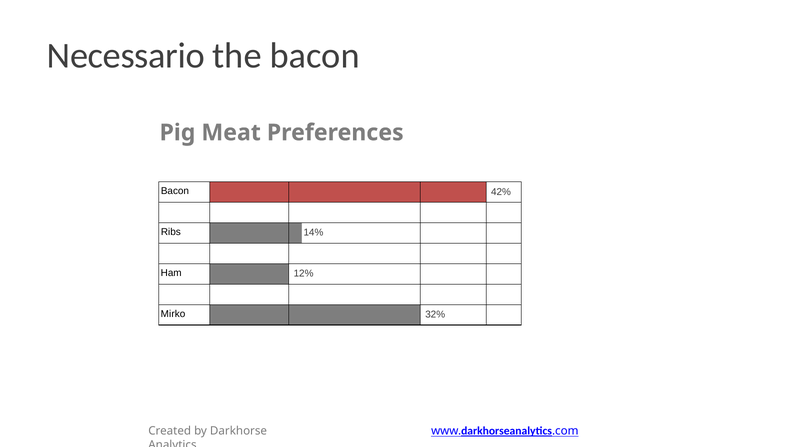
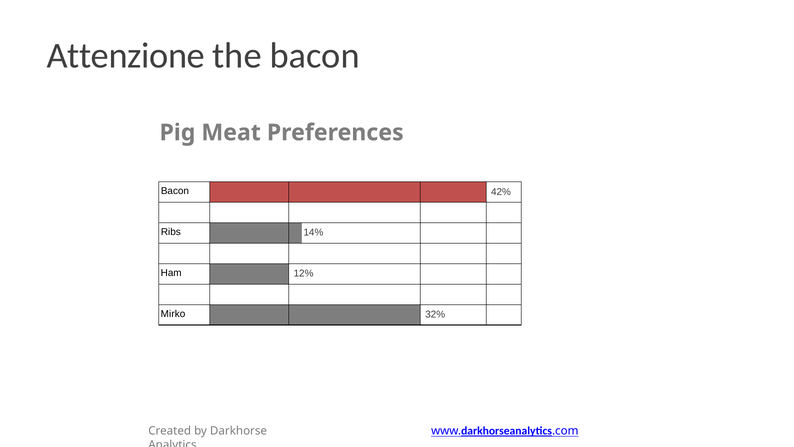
Necessario: Necessario -> Attenzione (126, 56)
